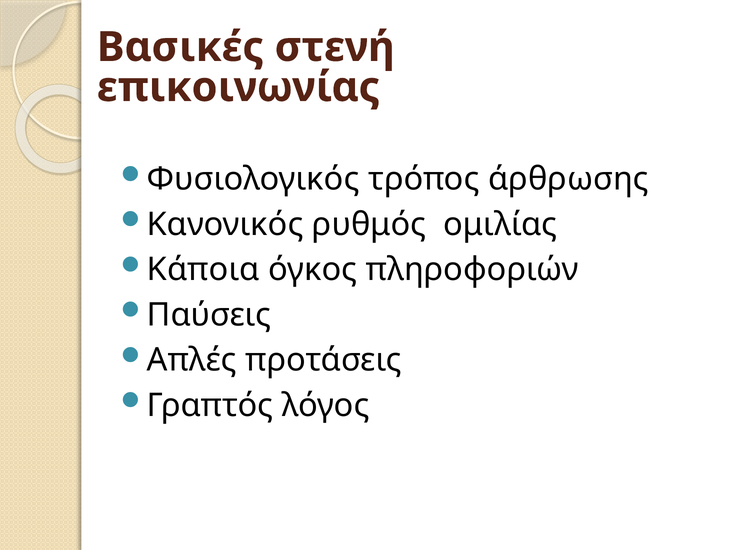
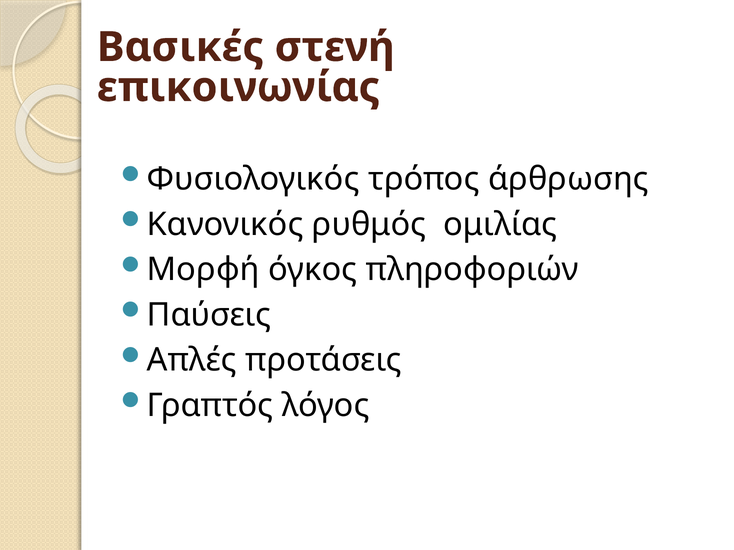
Κάποια: Κάποια -> Μορφή (203, 270)
